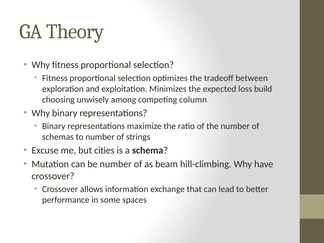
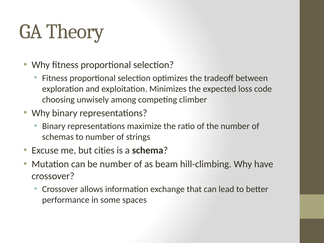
build: build -> code (263, 89)
column: column -> climber (193, 100)
